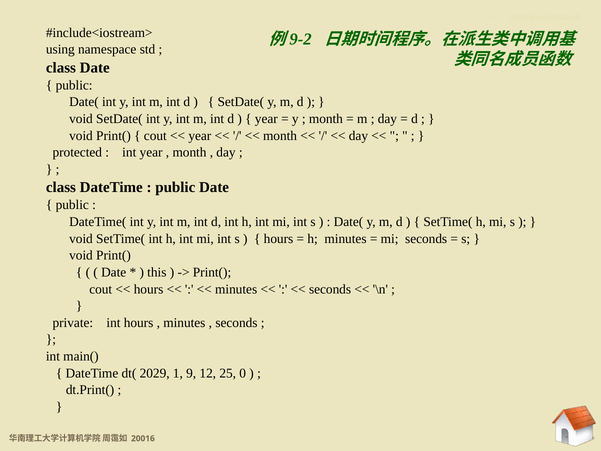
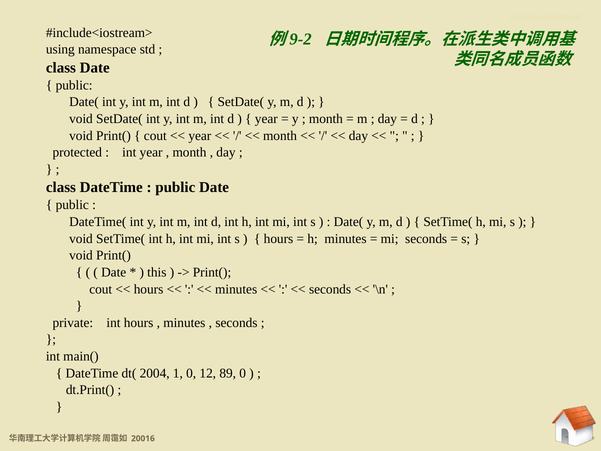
2029: 2029 -> 2004 (155, 373)
1 9: 9 -> 0 (191, 373)
25: 25 -> 89 (228, 373)
